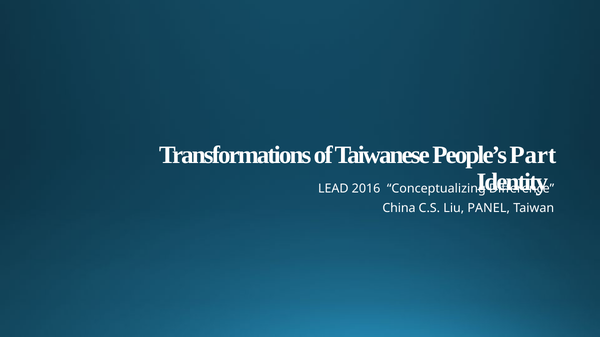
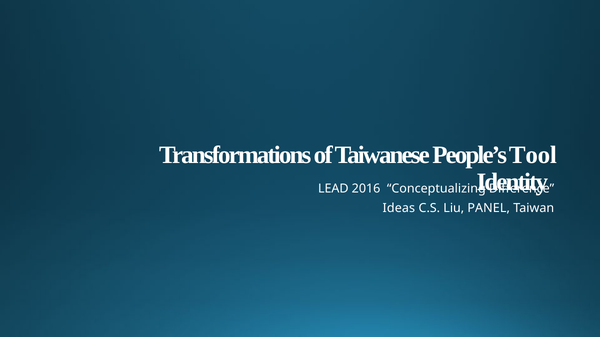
Part: Part -> Tool (533, 155)
China: China -> Ideas (399, 209)
